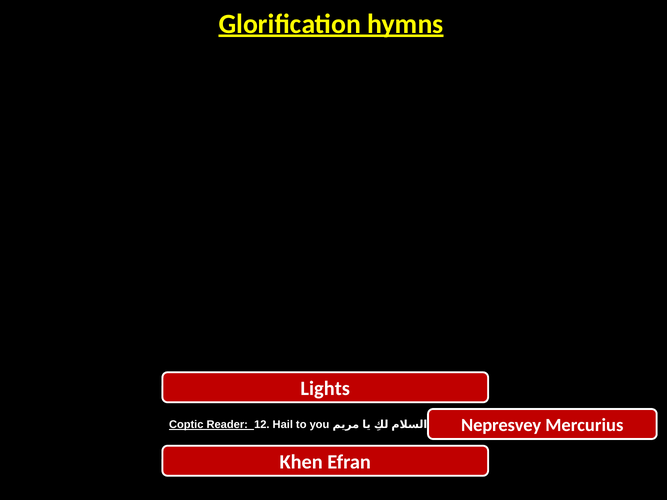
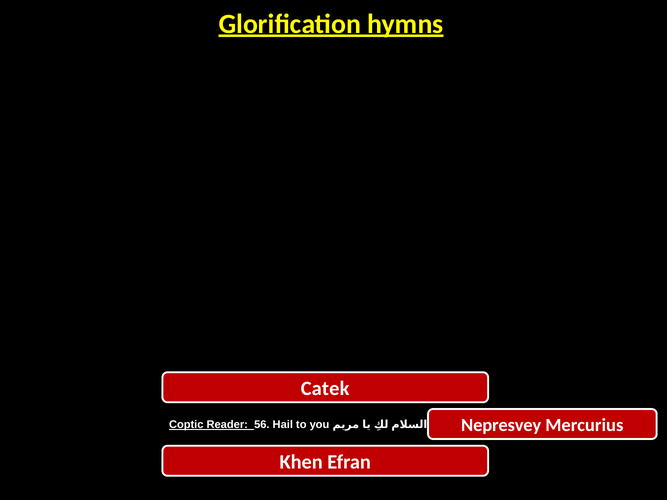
Lights: Lights -> Catek (325, 389)
12: 12 -> 56 (262, 425)
